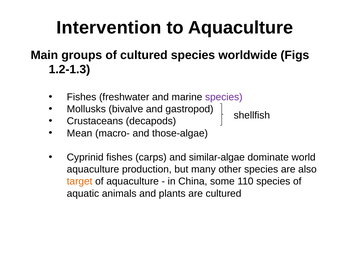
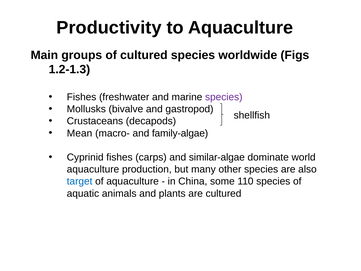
Intervention: Intervention -> Productivity (109, 28)
those-algae: those-algae -> family-algae (180, 133)
target colour: orange -> blue (80, 181)
